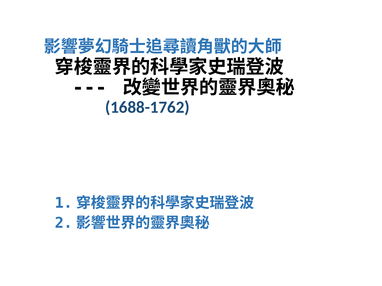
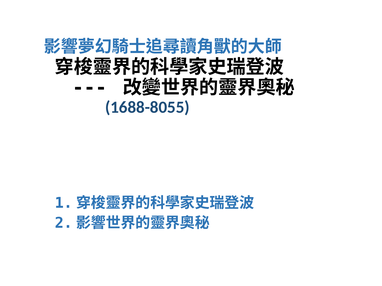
1688-1762: 1688-1762 -> 1688-8055 (147, 107)
